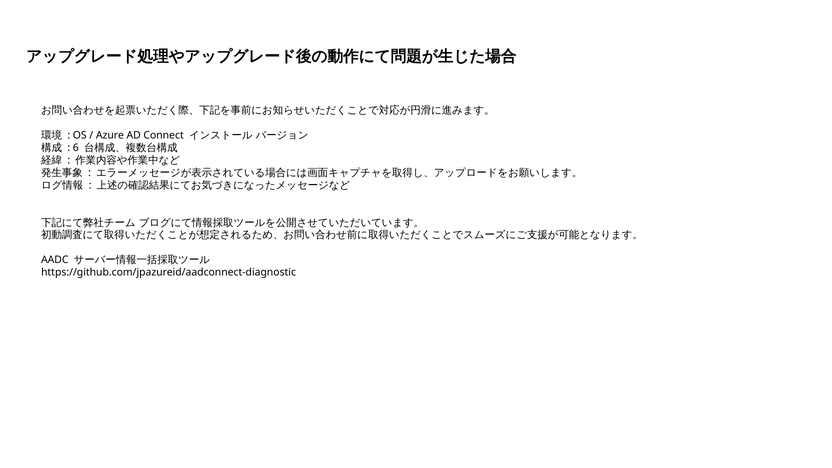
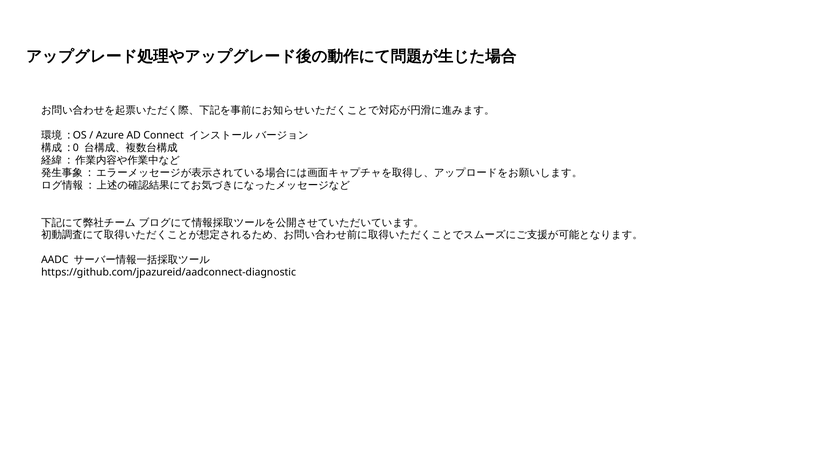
6: 6 -> 0 (76, 148)
